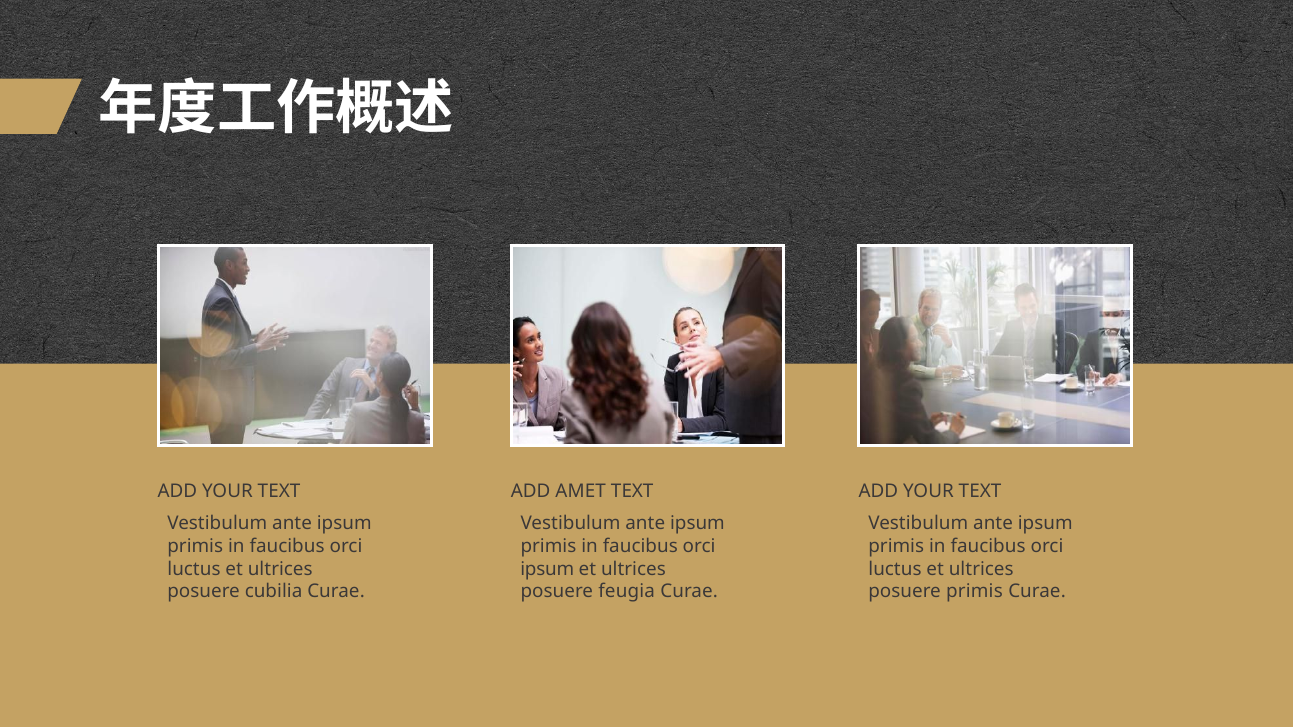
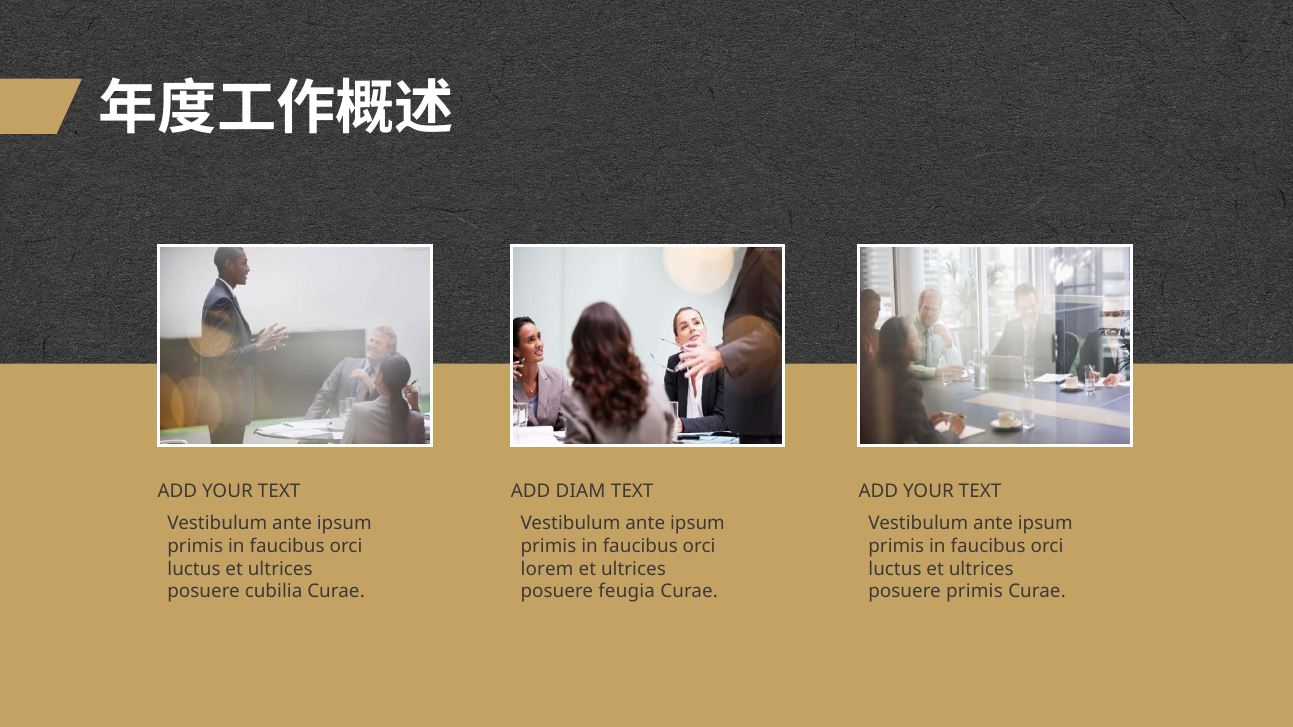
AMET: AMET -> DIAM (581, 491)
ipsum: ipsum -> lorem (547, 569)
